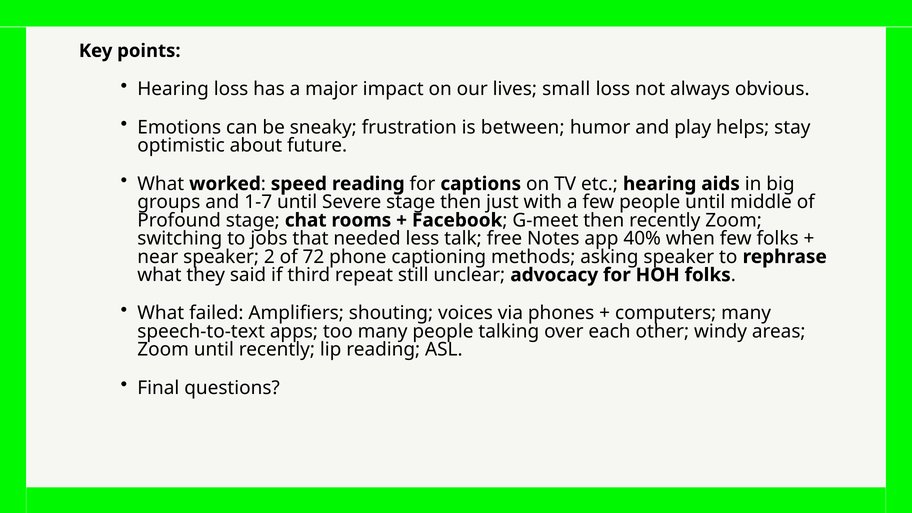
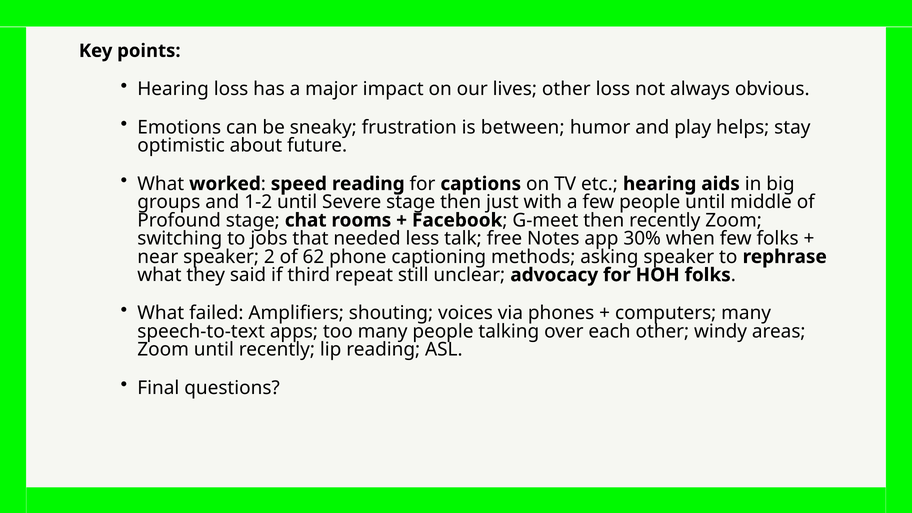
lives small: small -> other (566, 89)
1-7: 1-7 -> 1-2 (258, 202)
40%: 40% -> 30% (642, 239)
72: 72 -> 62 (313, 257)
